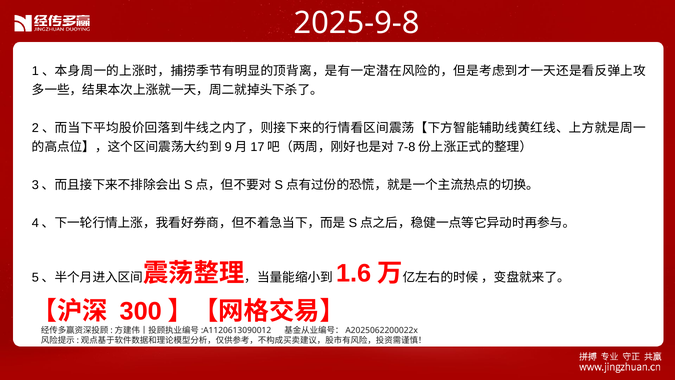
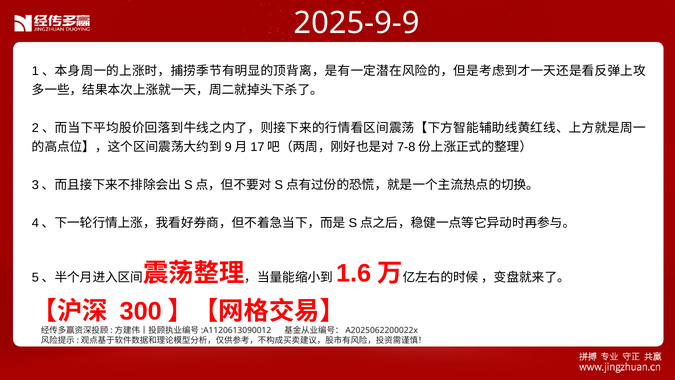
2025-9-8: 2025-9-8 -> 2025-9-9 (356, 23)
